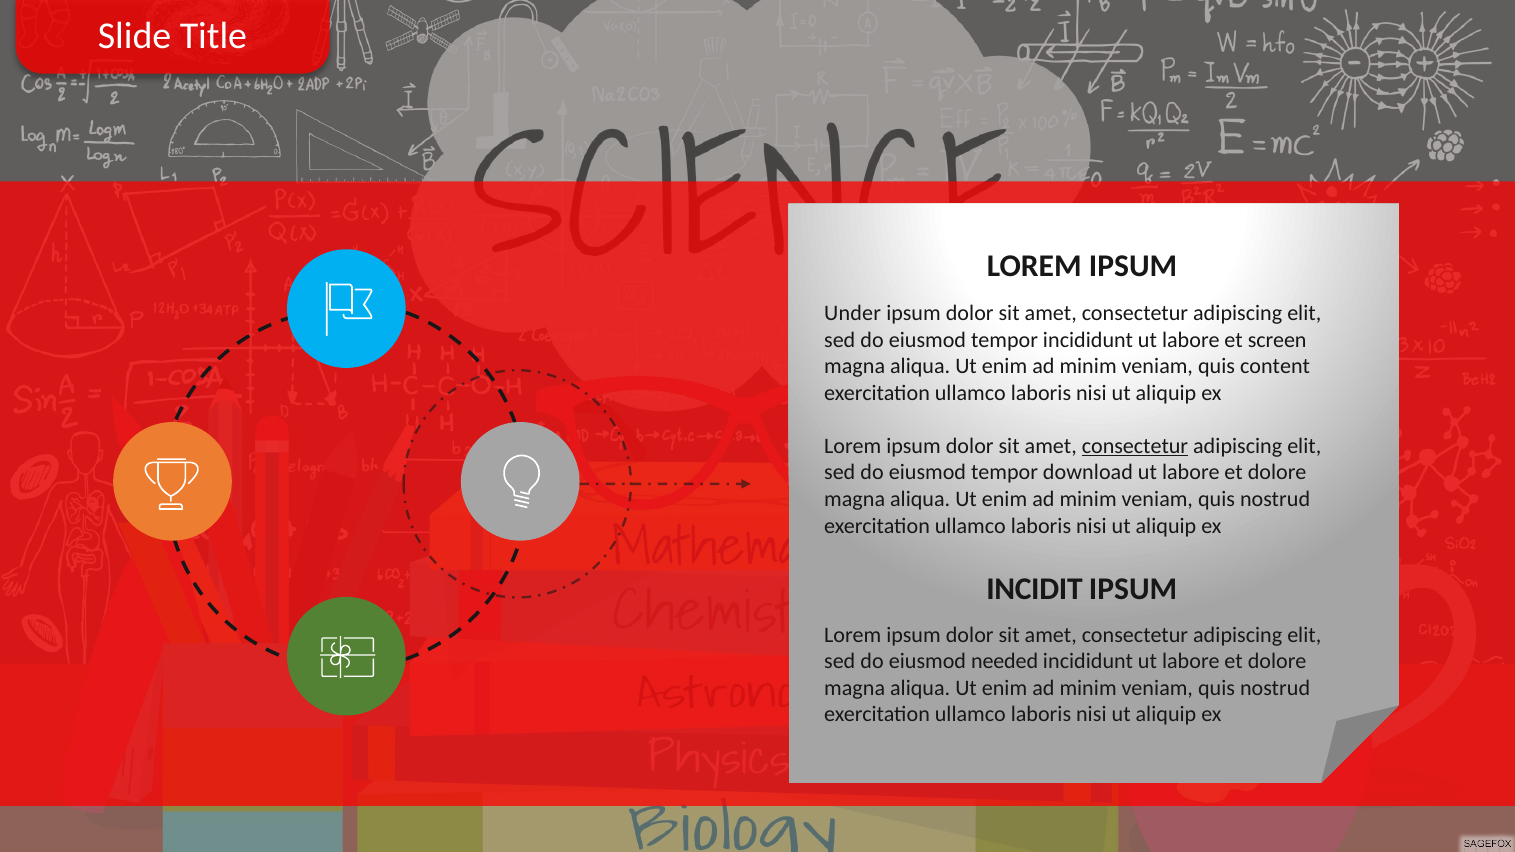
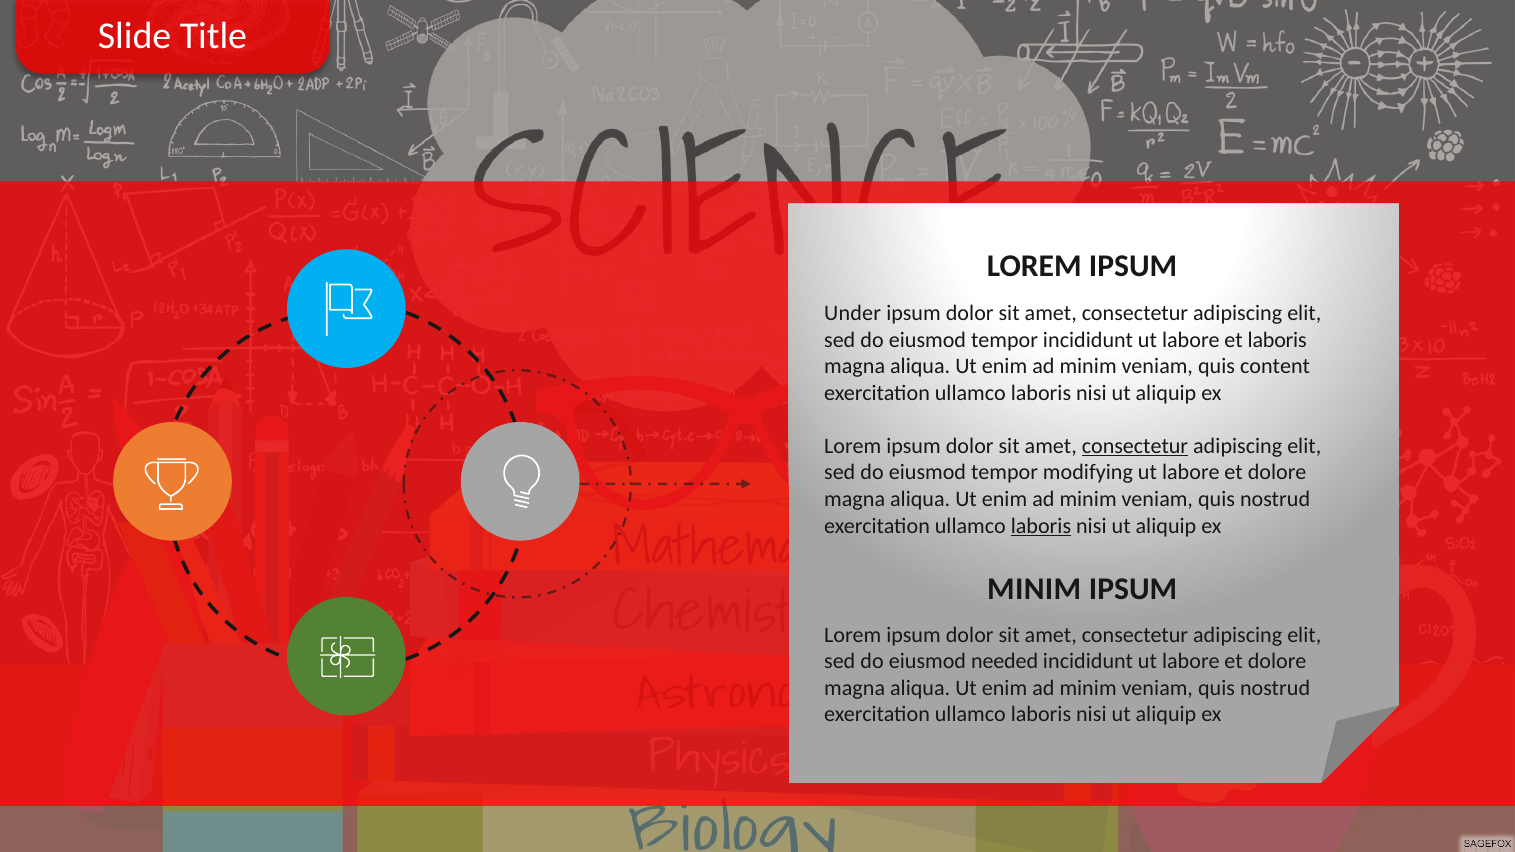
et screen: screen -> laboris (1277, 340)
download: download -> modifying (1088, 473)
laboris underline: none -> present (1041, 526)
INCIDIT: INCIDIT -> MINIM (1034, 589)
